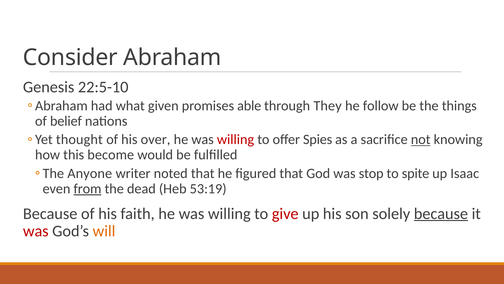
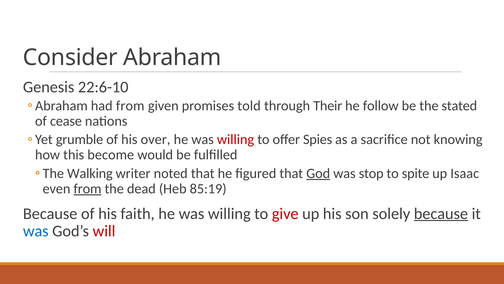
22:5-10: 22:5-10 -> 22:6-10 (103, 87)
had what: what -> from (130, 105)
able: able -> told (249, 105)
They: They -> Their (328, 105)
things: things -> stated (459, 105)
belief: belief -> cease (66, 121)
thought: thought -> grumble (80, 139)
not underline: present -> none (421, 139)
Anyone: Anyone -> Walking (90, 173)
God underline: none -> present (318, 173)
53:19: 53:19 -> 85:19 (208, 188)
was colour: red -> blue (36, 231)
will colour: orange -> red (104, 231)
